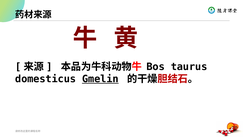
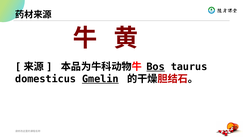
Bos underline: none -> present (156, 67)
